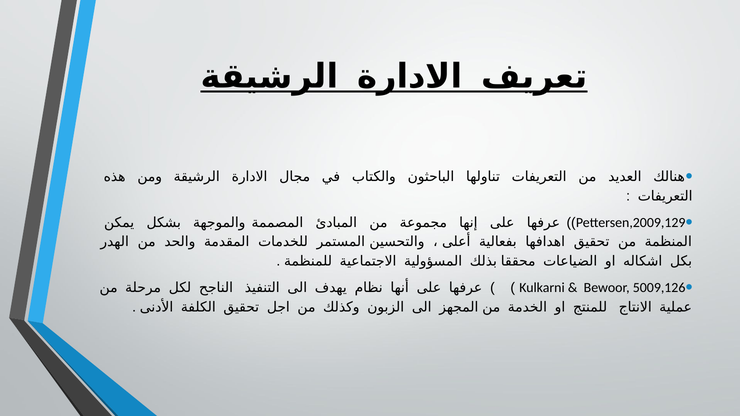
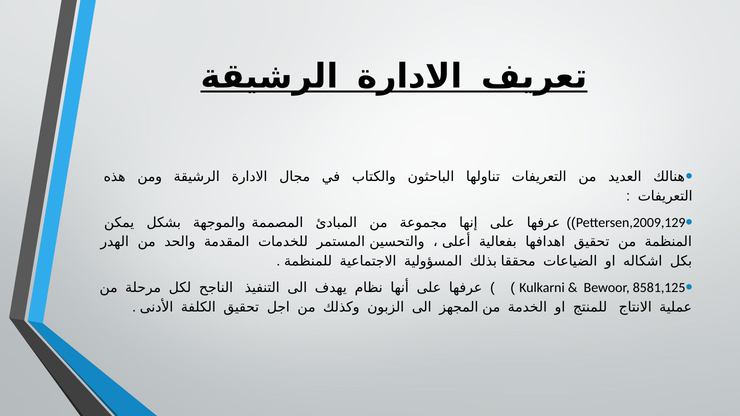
5009,126: 5009,126 -> 8581,125 (659, 288)
